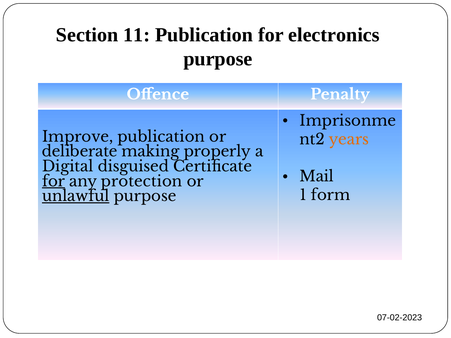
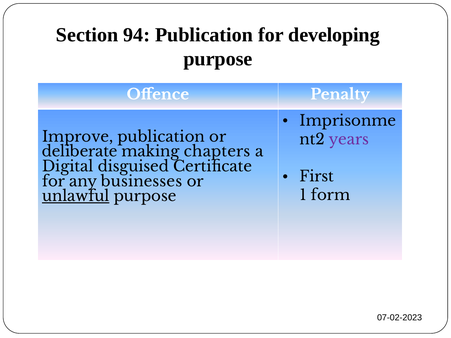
11: 11 -> 94 (137, 35)
electronics: electronics -> developing (334, 35)
years colour: orange -> purple (349, 139)
properly: properly -> chapters (217, 152)
Mail: Mail -> First (317, 177)
for underline: present -> none (54, 182)
protection: protection -> businesses (142, 182)
